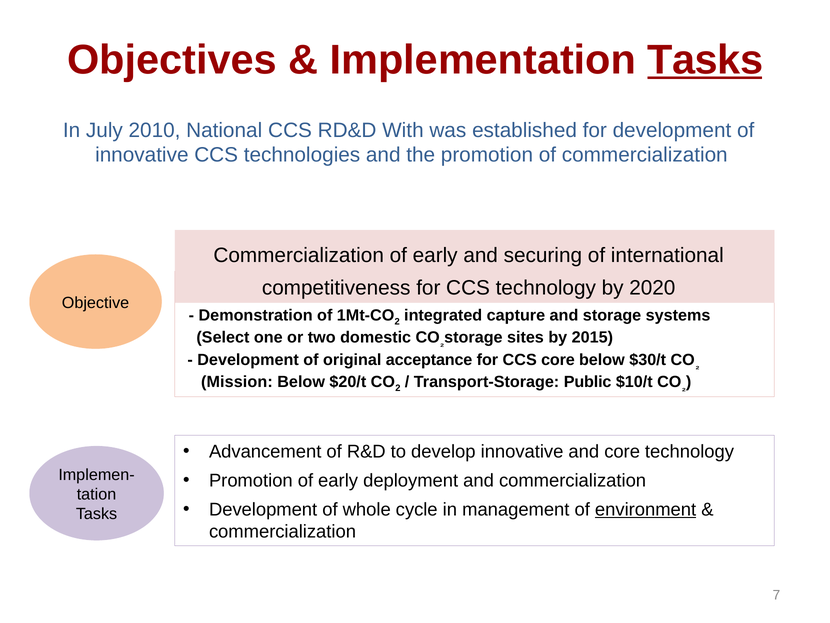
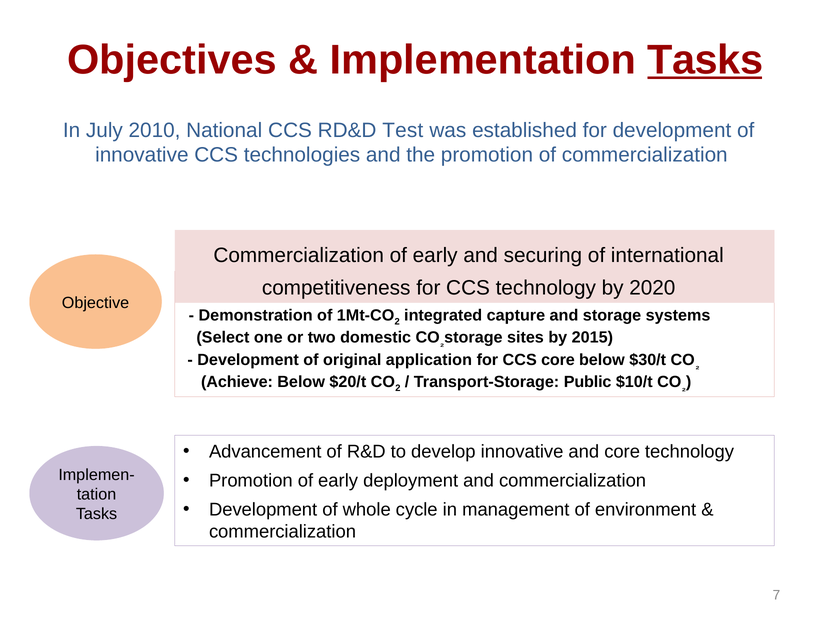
With: With -> Test (403, 131)
acceptance: acceptance -> application (429, 359)
Mission: Mission -> Achieve (237, 381)
environment underline: present -> none (646, 509)
